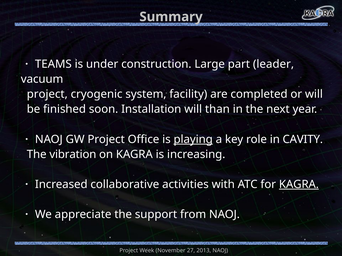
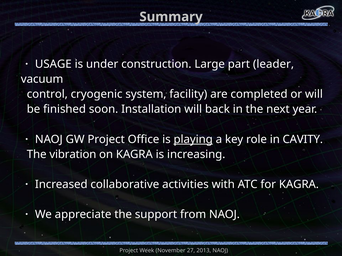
TEAMS: TEAMS -> USAGE (53, 64)
project: project -> control (47, 94)
than: than -> back (217, 109)
KAGRA underline: present -> none (299, 185)
